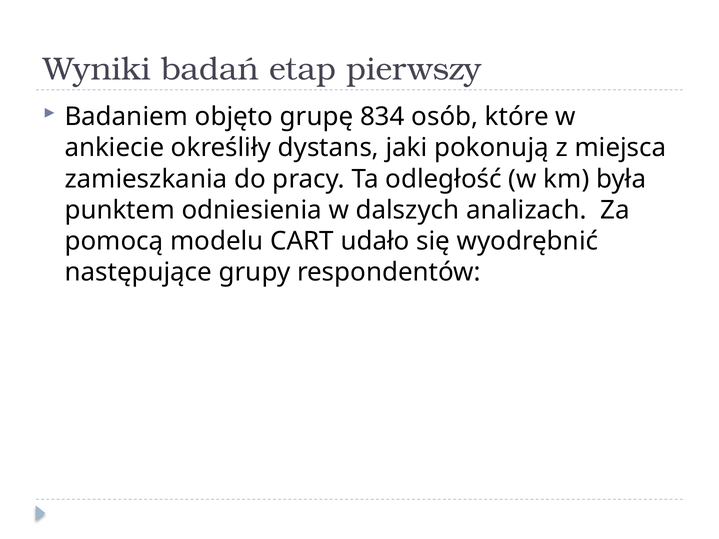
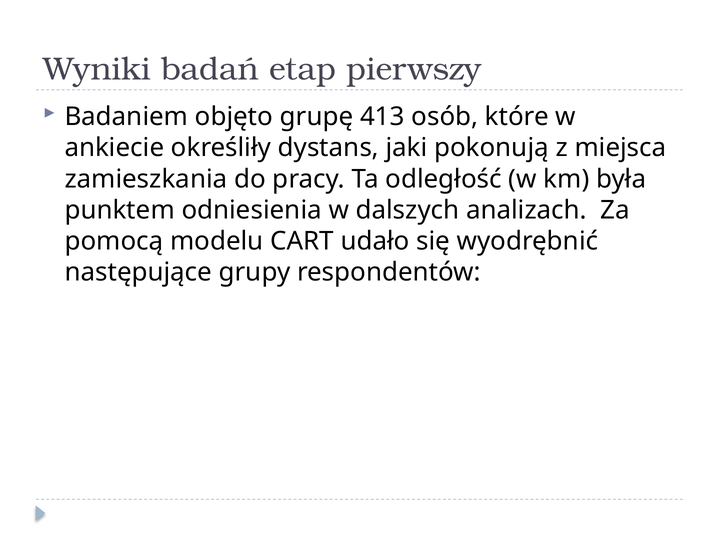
834: 834 -> 413 (382, 117)
